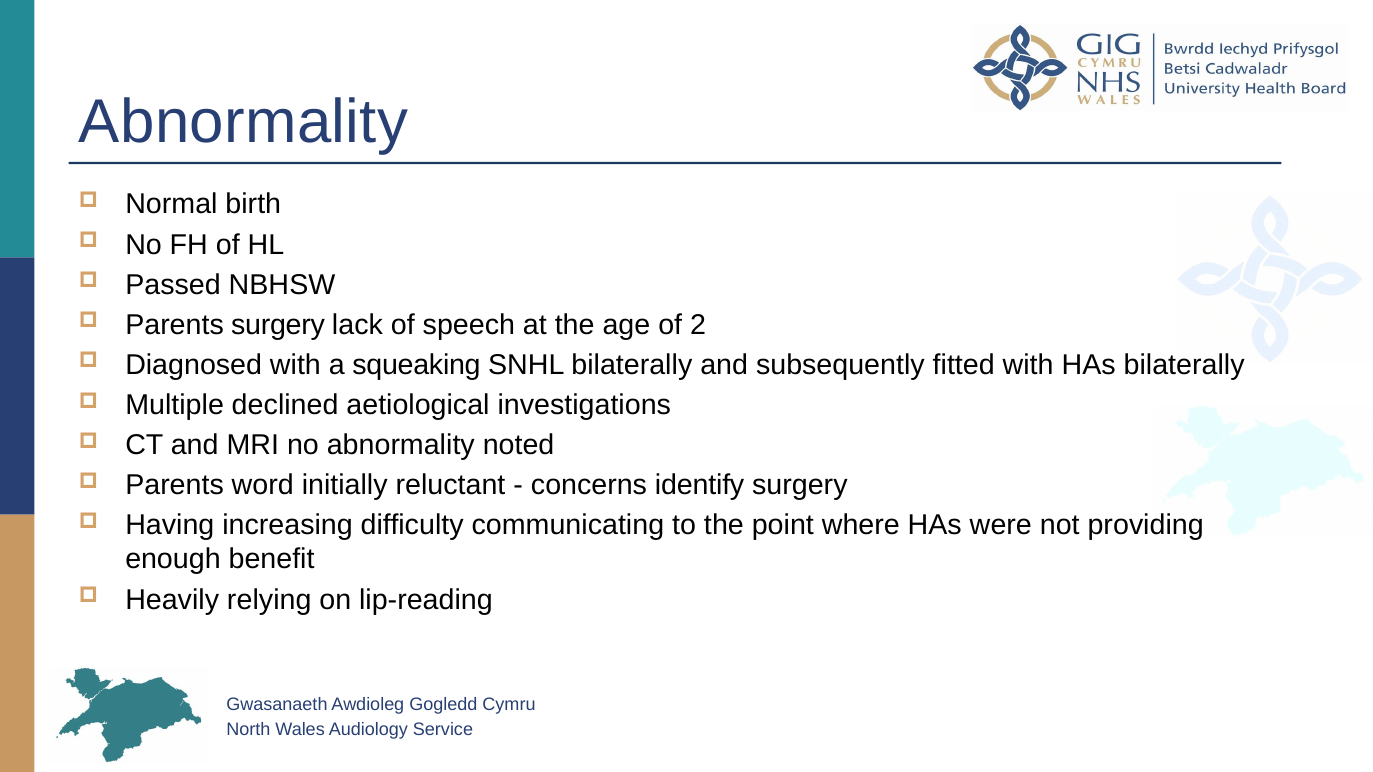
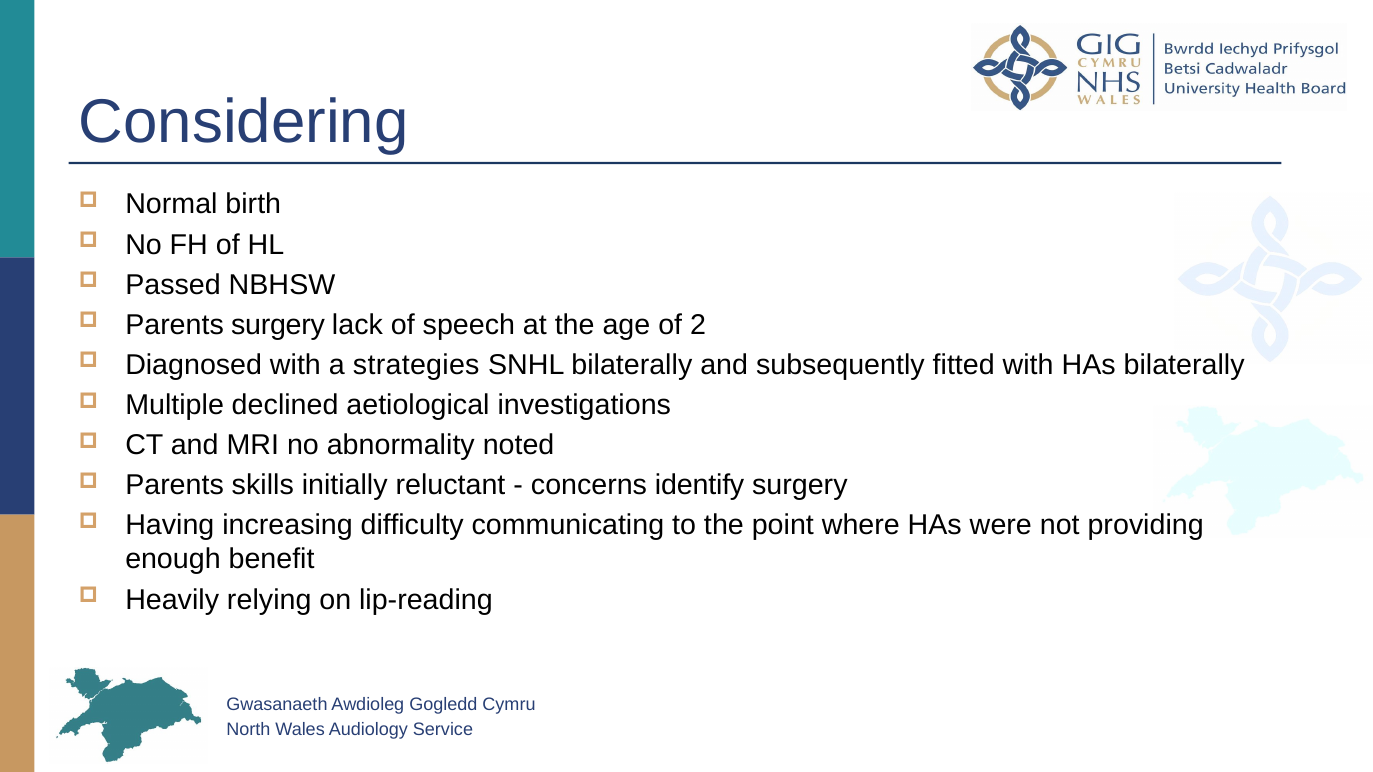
Abnormality: Abnormality -> Considering (244, 122)
squeaking: squeaking -> strategies (416, 365)
word: word -> skills (263, 485)
